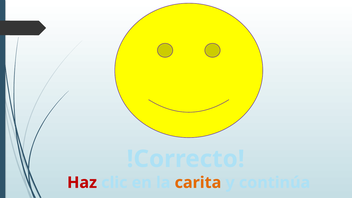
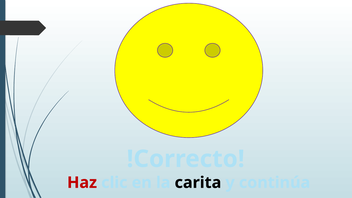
carita colour: orange -> black (198, 183)
